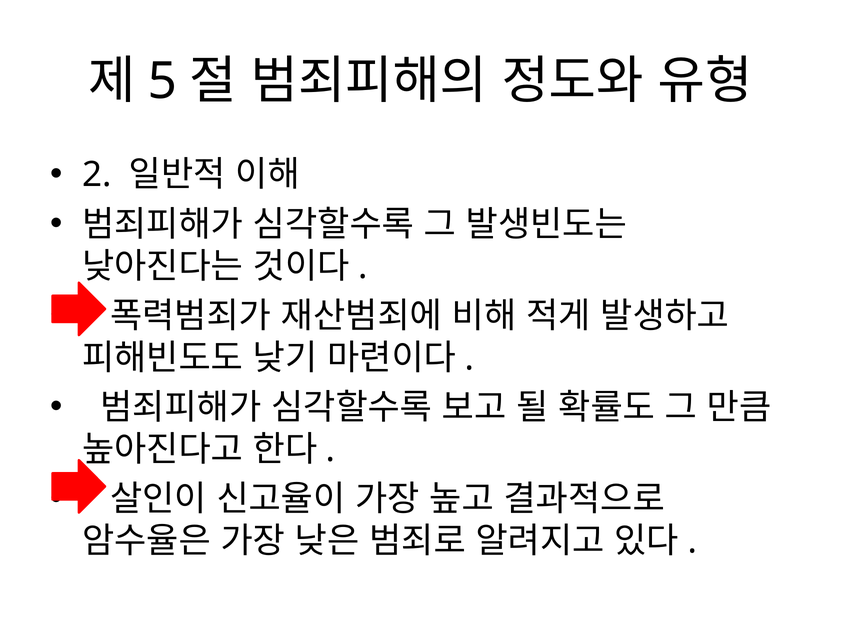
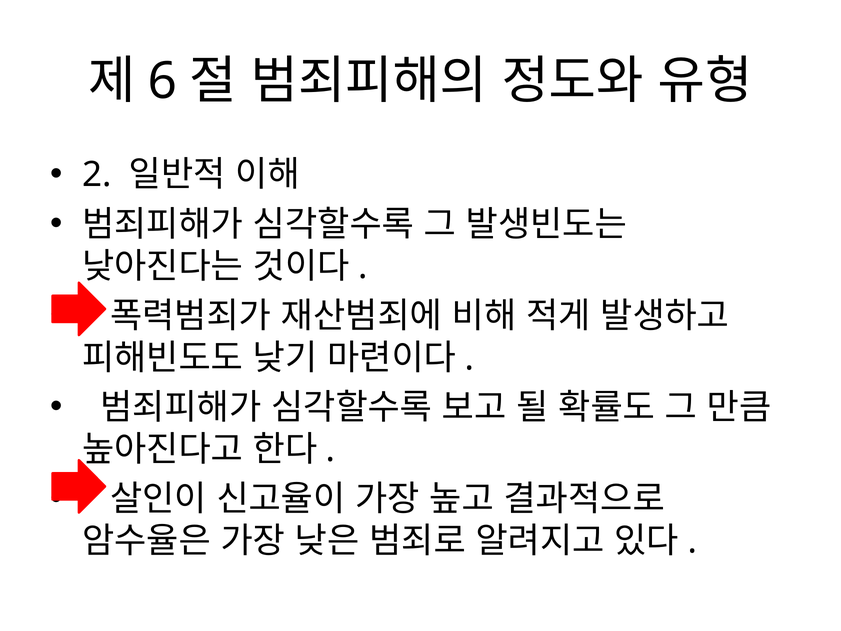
5: 5 -> 6 (162, 81)
